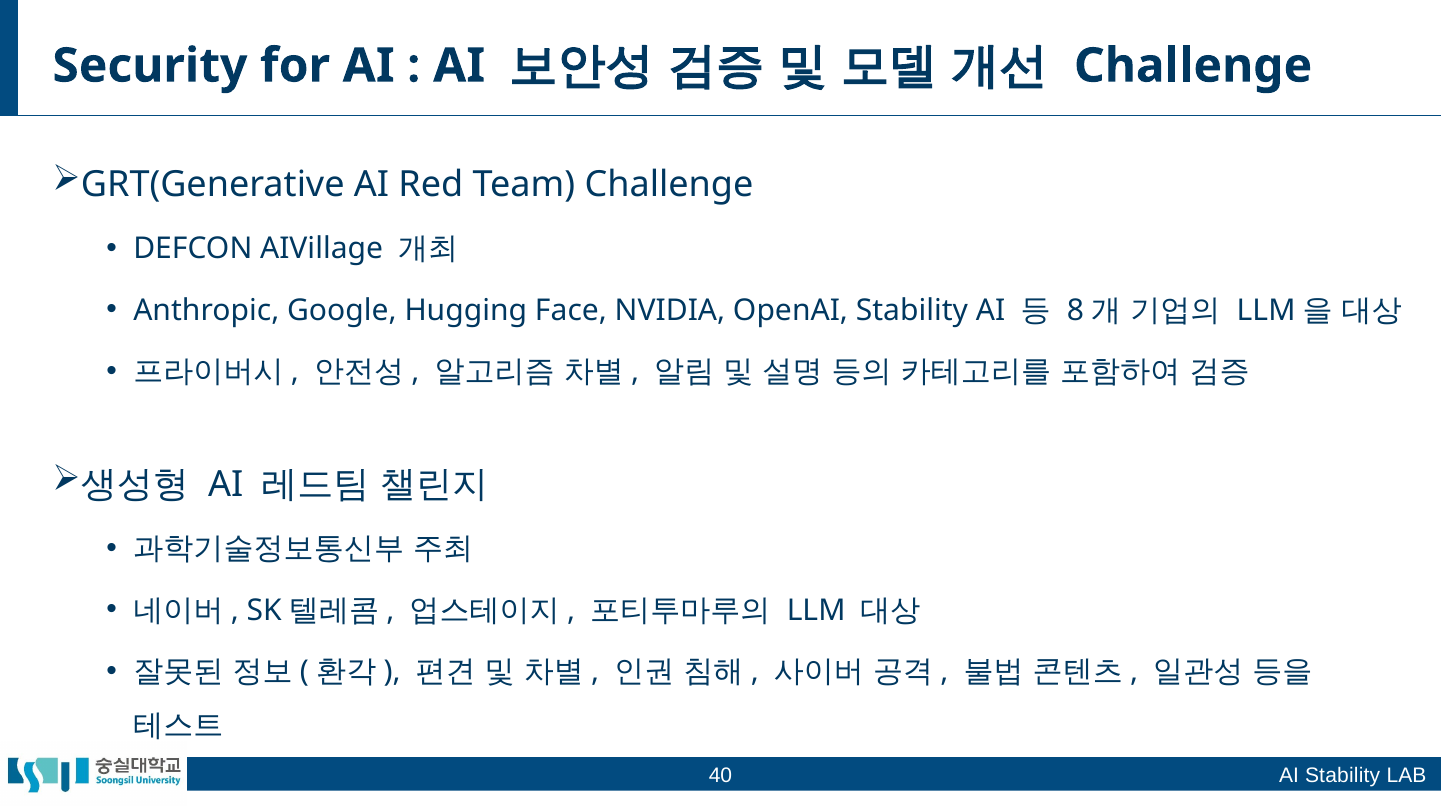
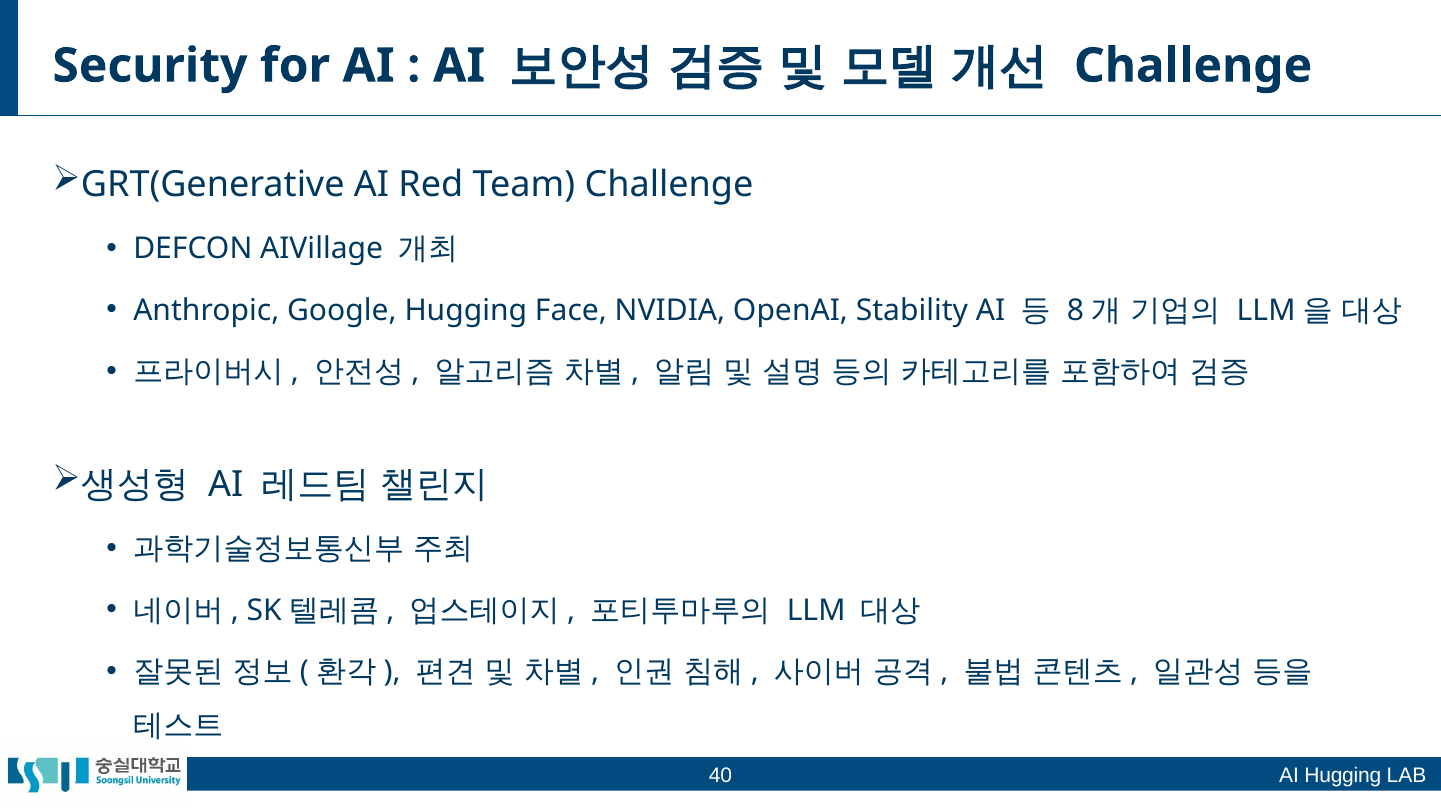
AI Stability: Stability -> Hugging (1343, 776)
